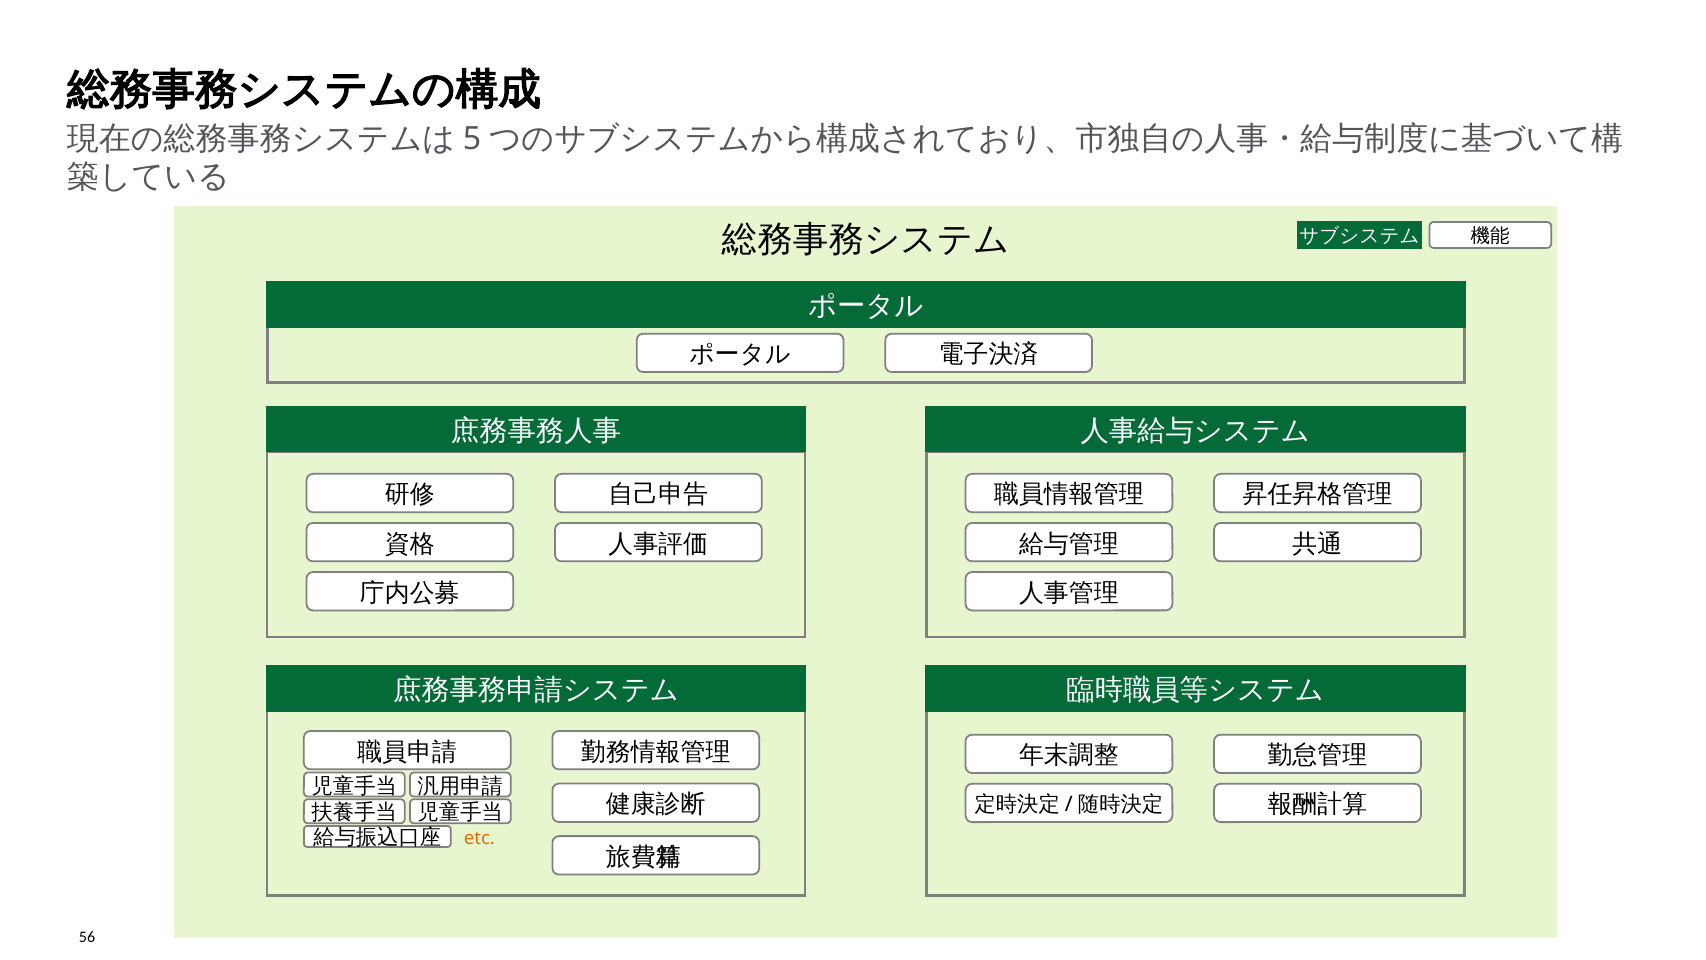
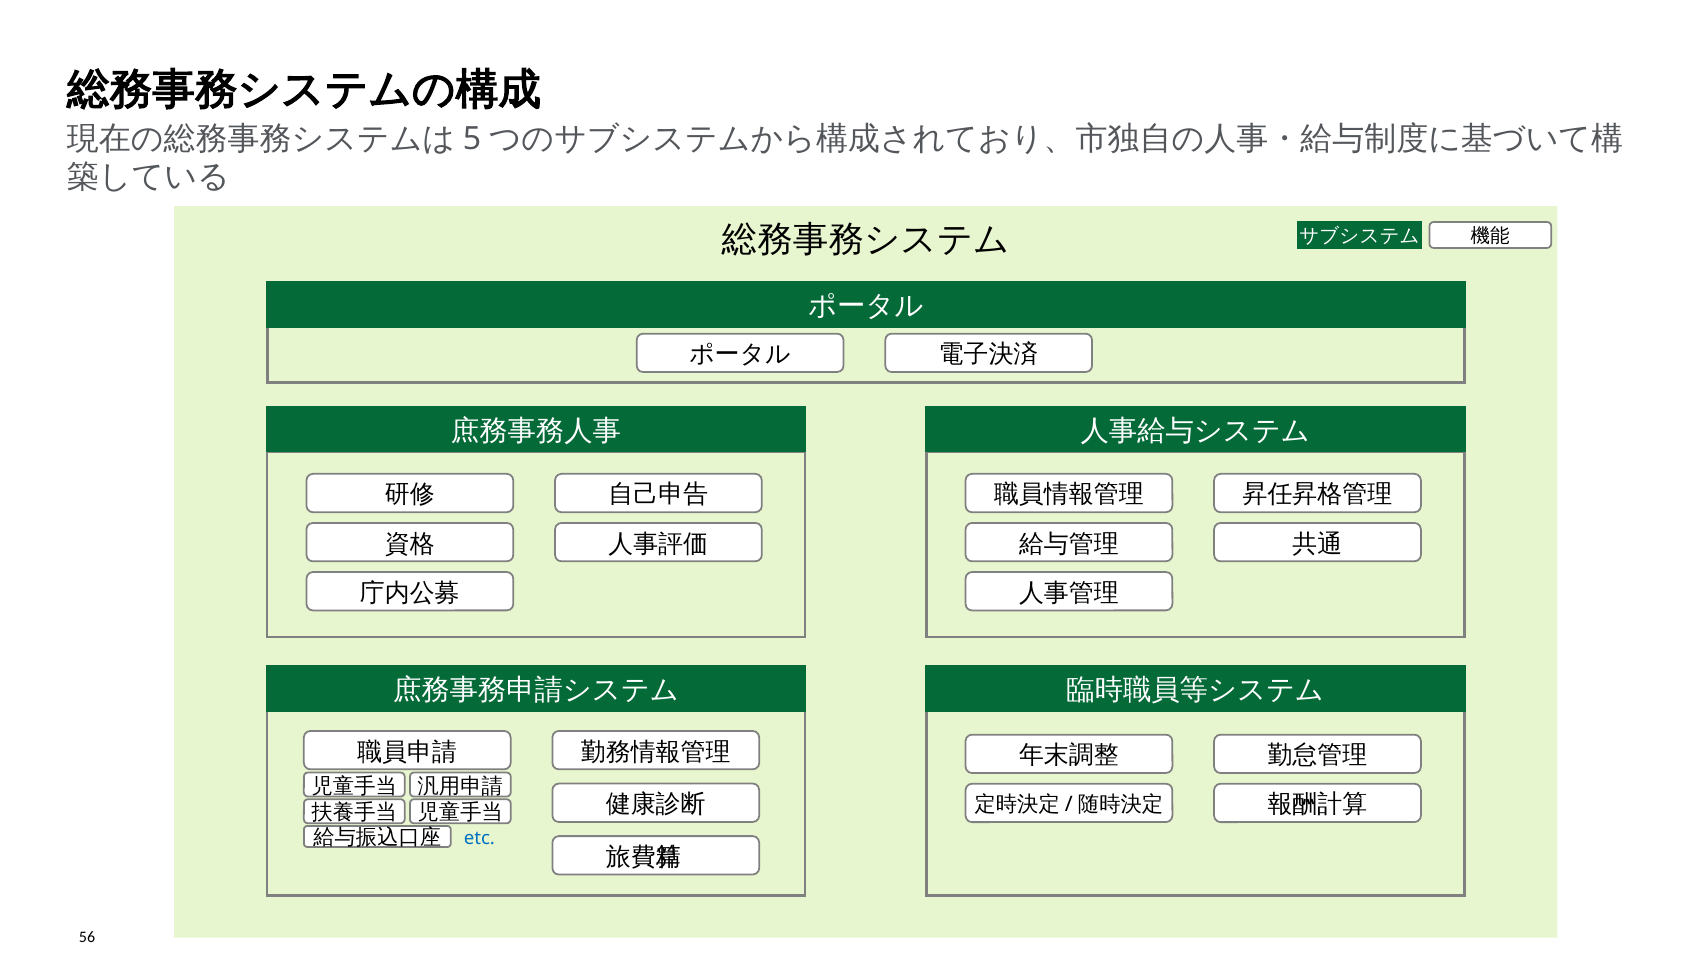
etc colour: orange -> blue (479, 838)
